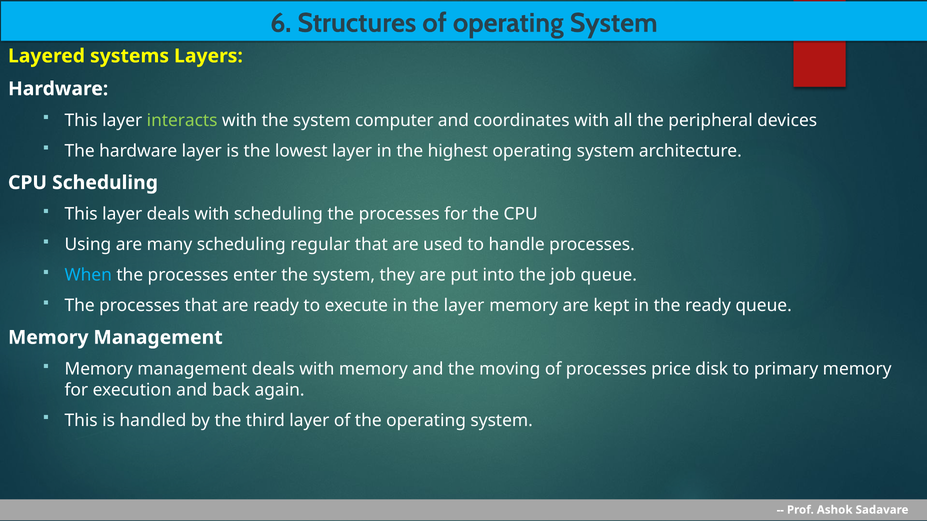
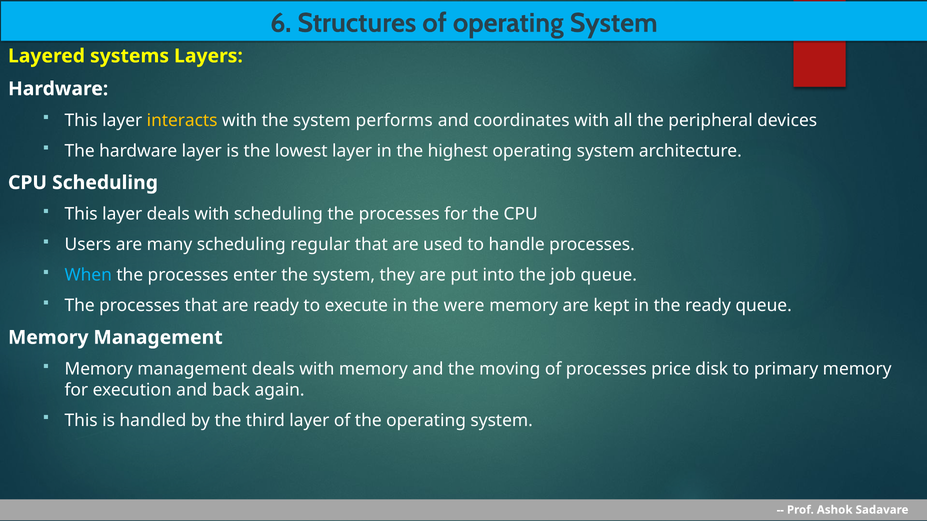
interacts colour: light green -> yellow (182, 120)
computer: computer -> performs (394, 120)
Using: Using -> Users (88, 245)
the layer: layer -> were (464, 306)
